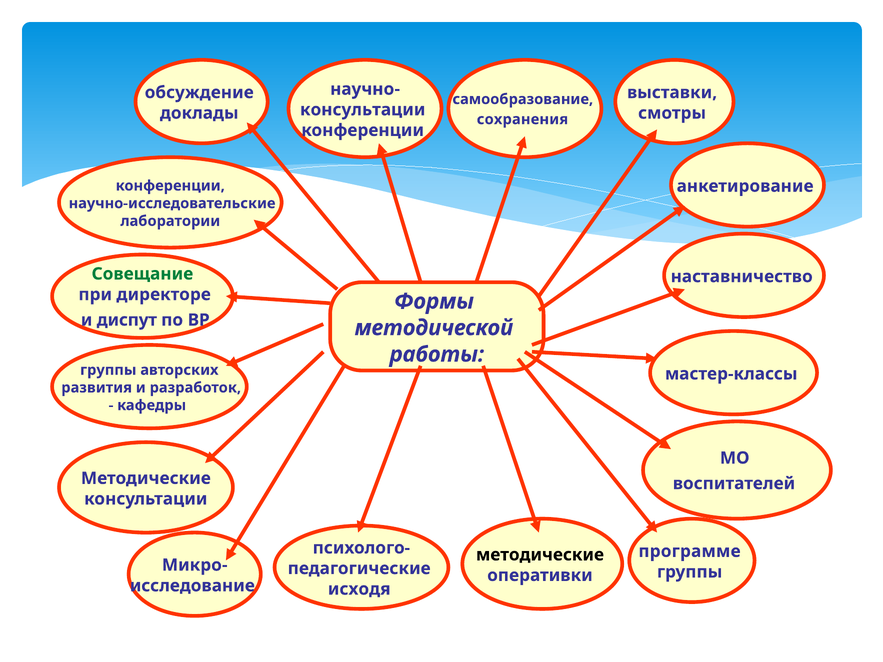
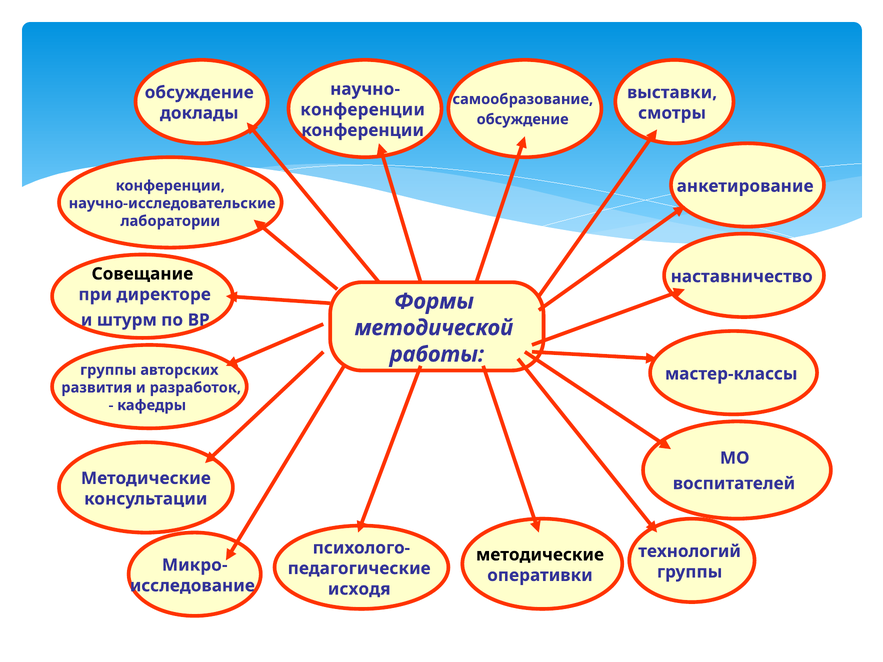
консультации: консультации -> конференции (363, 110)
сохранения: сохранения -> обсуждение (523, 119)
Совещание colour: green -> black (142, 274)
диспут: диспут -> штурм (127, 320)
программе: программе -> технологий (690, 551)
